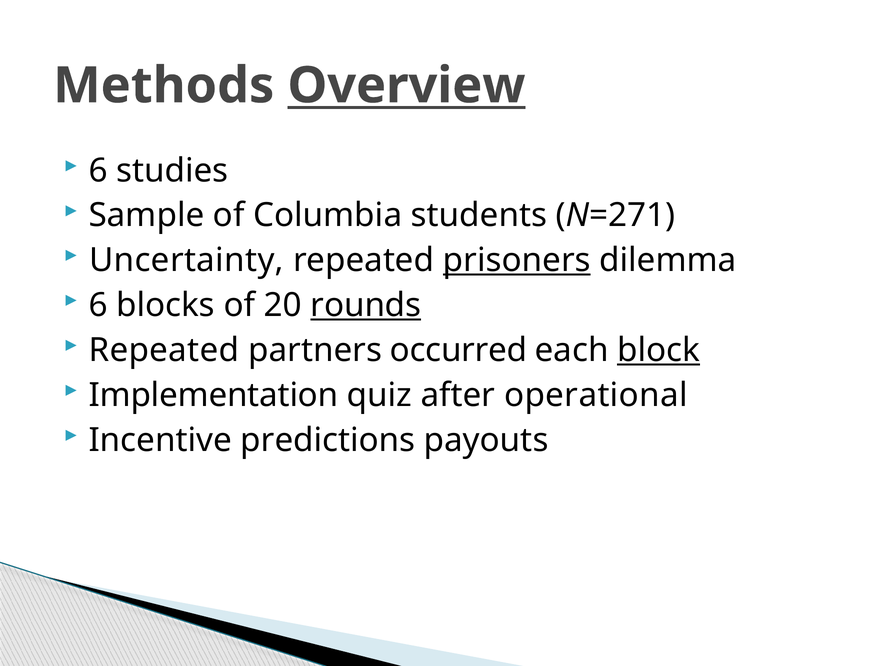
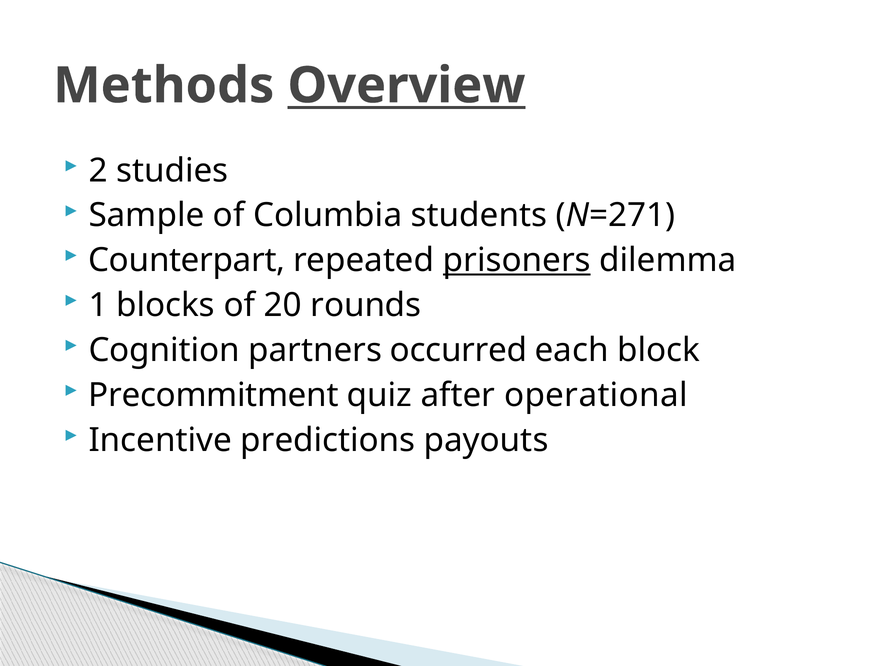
6: 6 -> 2 (98, 170)
Uncertainty: Uncertainty -> Counterpart (187, 260)
6: 6 -> 1 (98, 305)
rounds underline: present -> none (366, 305)
Repeated: Repeated -> Cognition (164, 350)
block underline: present -> none (659, 350)
Implementation: Implementation -> Precommitment (214, 395)
